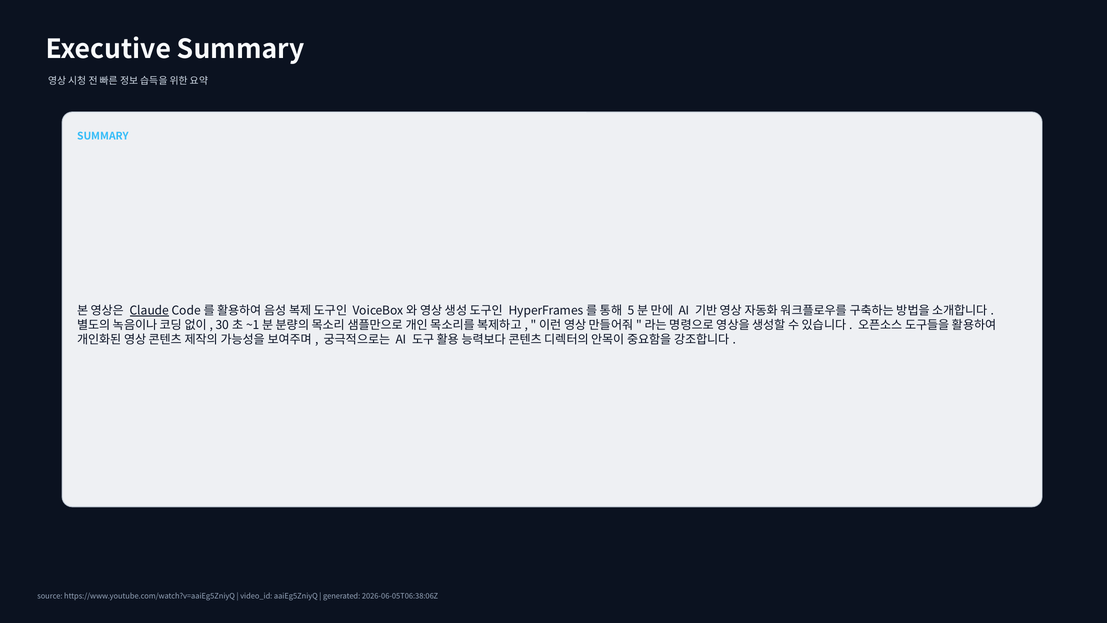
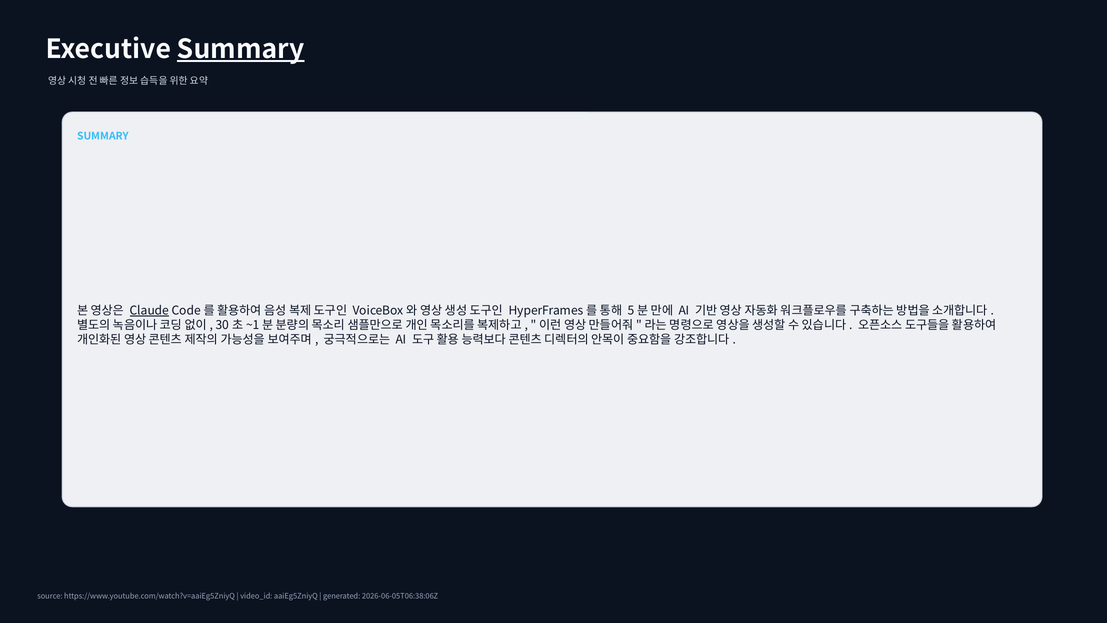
Summary underline: none -> present (241, 50)
